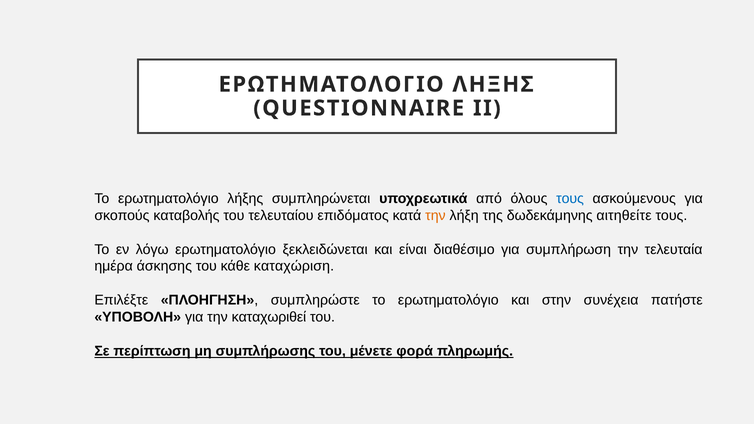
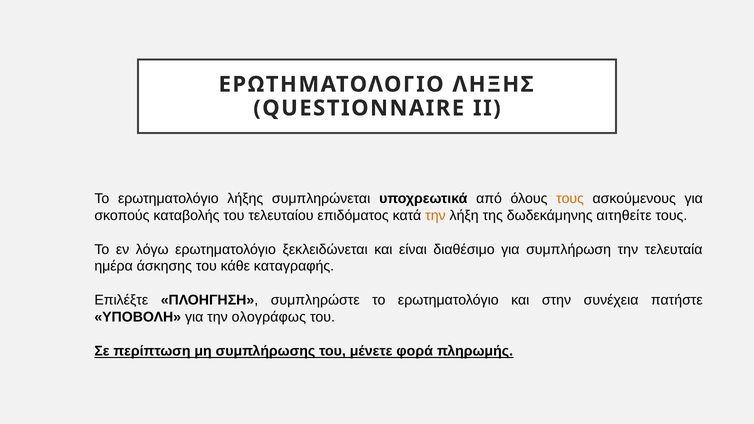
τους colour: blue -> orange (570, 199)
καταχώριση: καταχώριση -> καταγραφής (294, 266)
καταχωριθεί: καταχωριθεί -> ολογράφως (269, 317)
